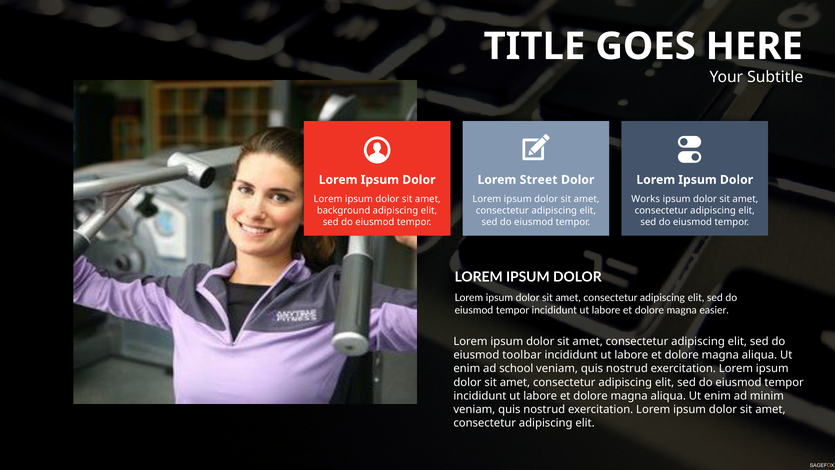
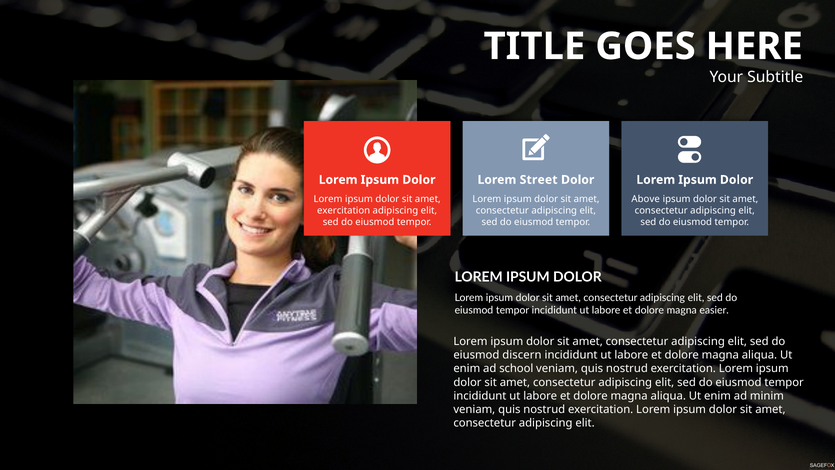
Works: Works -> Above (646, 199)
background: background -> exercitation (344, 210)
toolbar: toolbar -> discern (522, 355)
